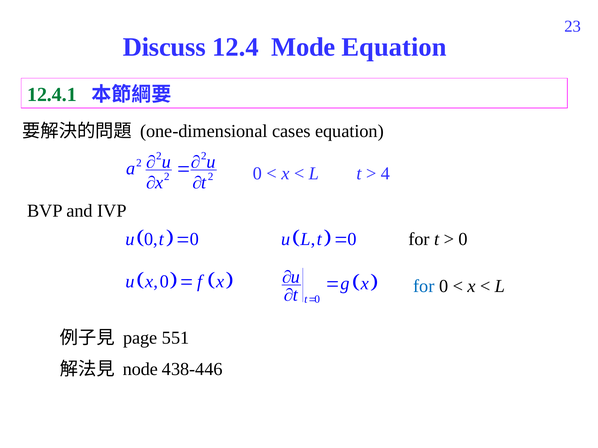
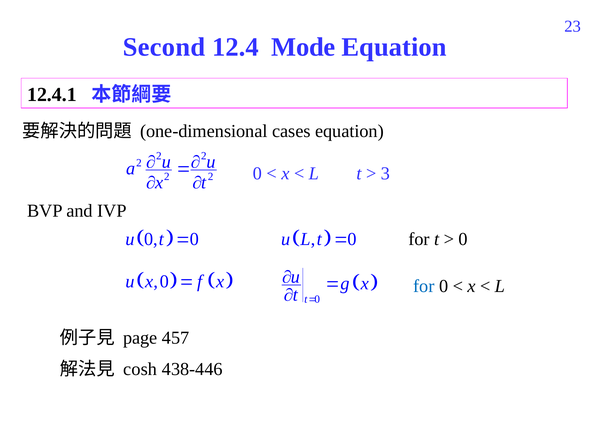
Discuss: Discuss -> Second (164, 47)
12.4.1 colour: green -> black (52, 95)
4: 4 -> 3 (385, 174)
551: 551 -> 457 (176, 338)
node: node -> cosh (140, 369)
